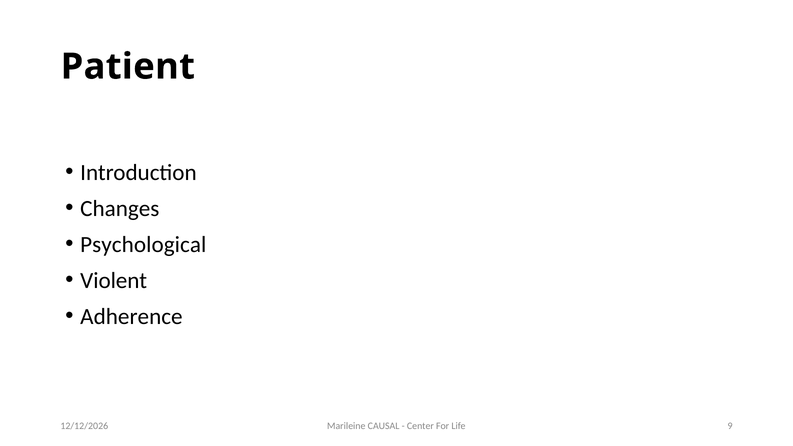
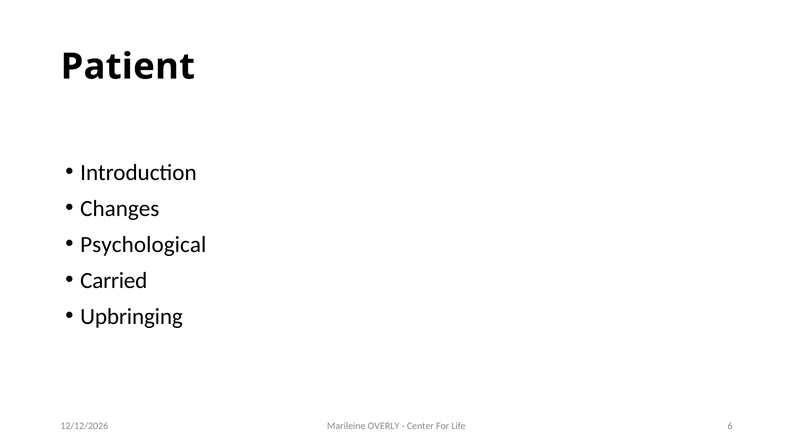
Violent: Violent -> Carried (114, 281)
Adherence: Adherence -> Upbringing (132, 317)
CAUSAL: CAUSAL -> OVERLY (384, 426)
9: 9 -> 6 (730, 426)
